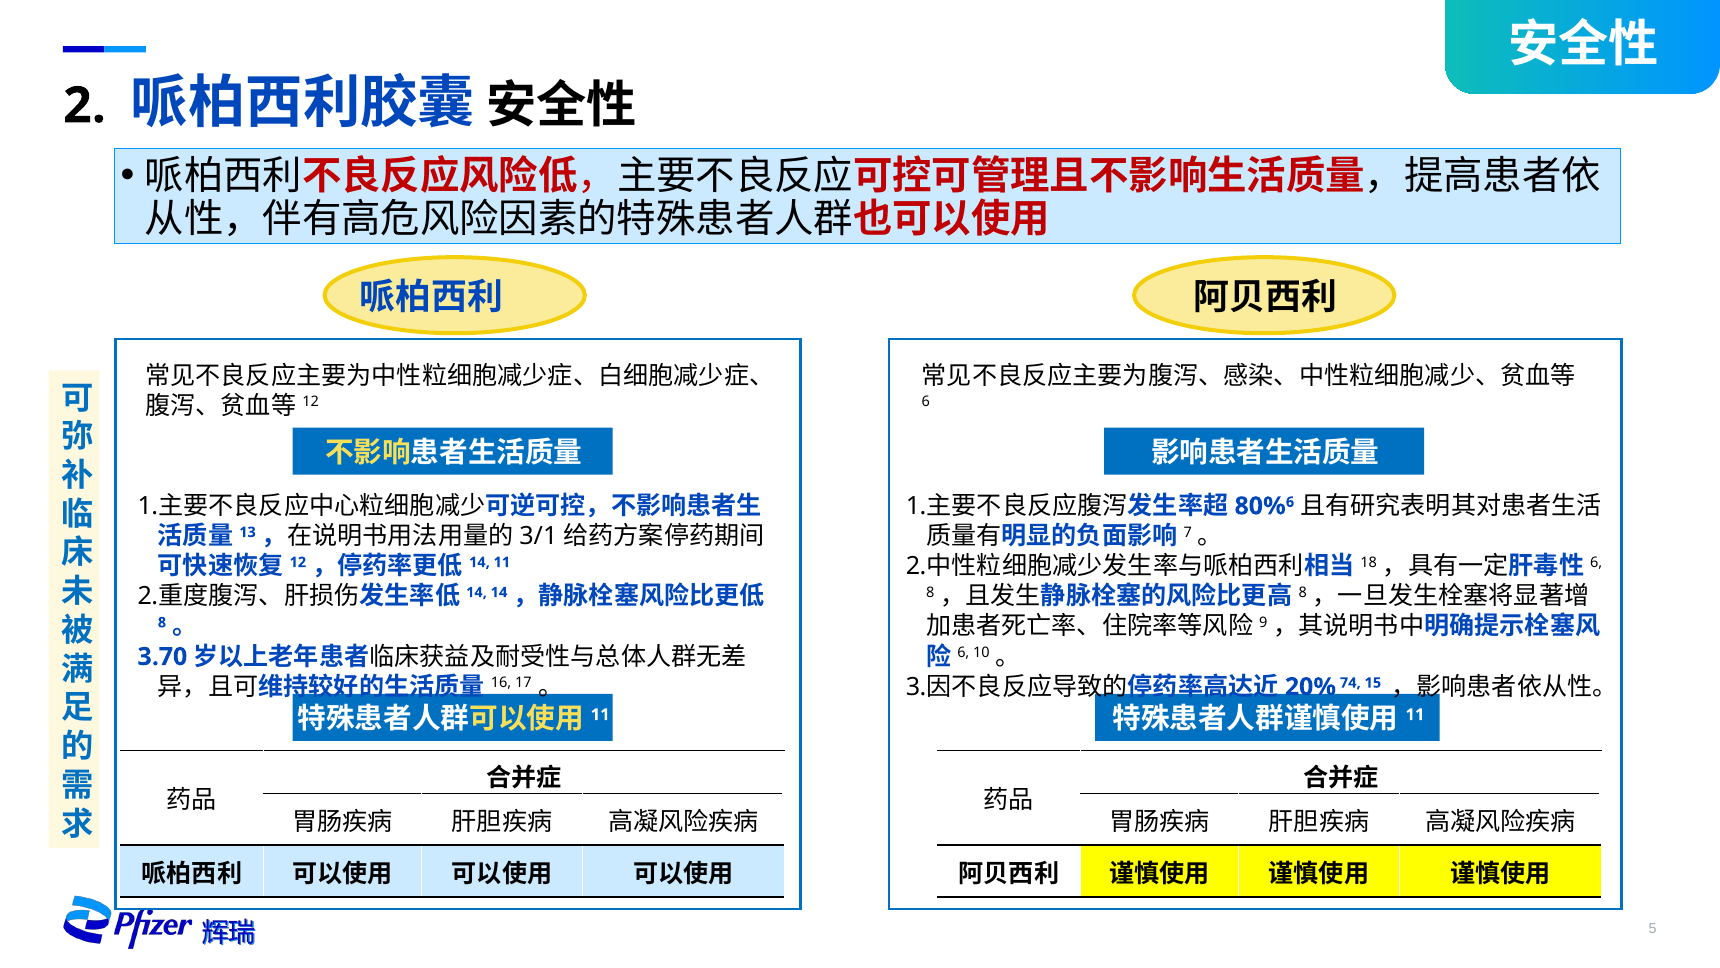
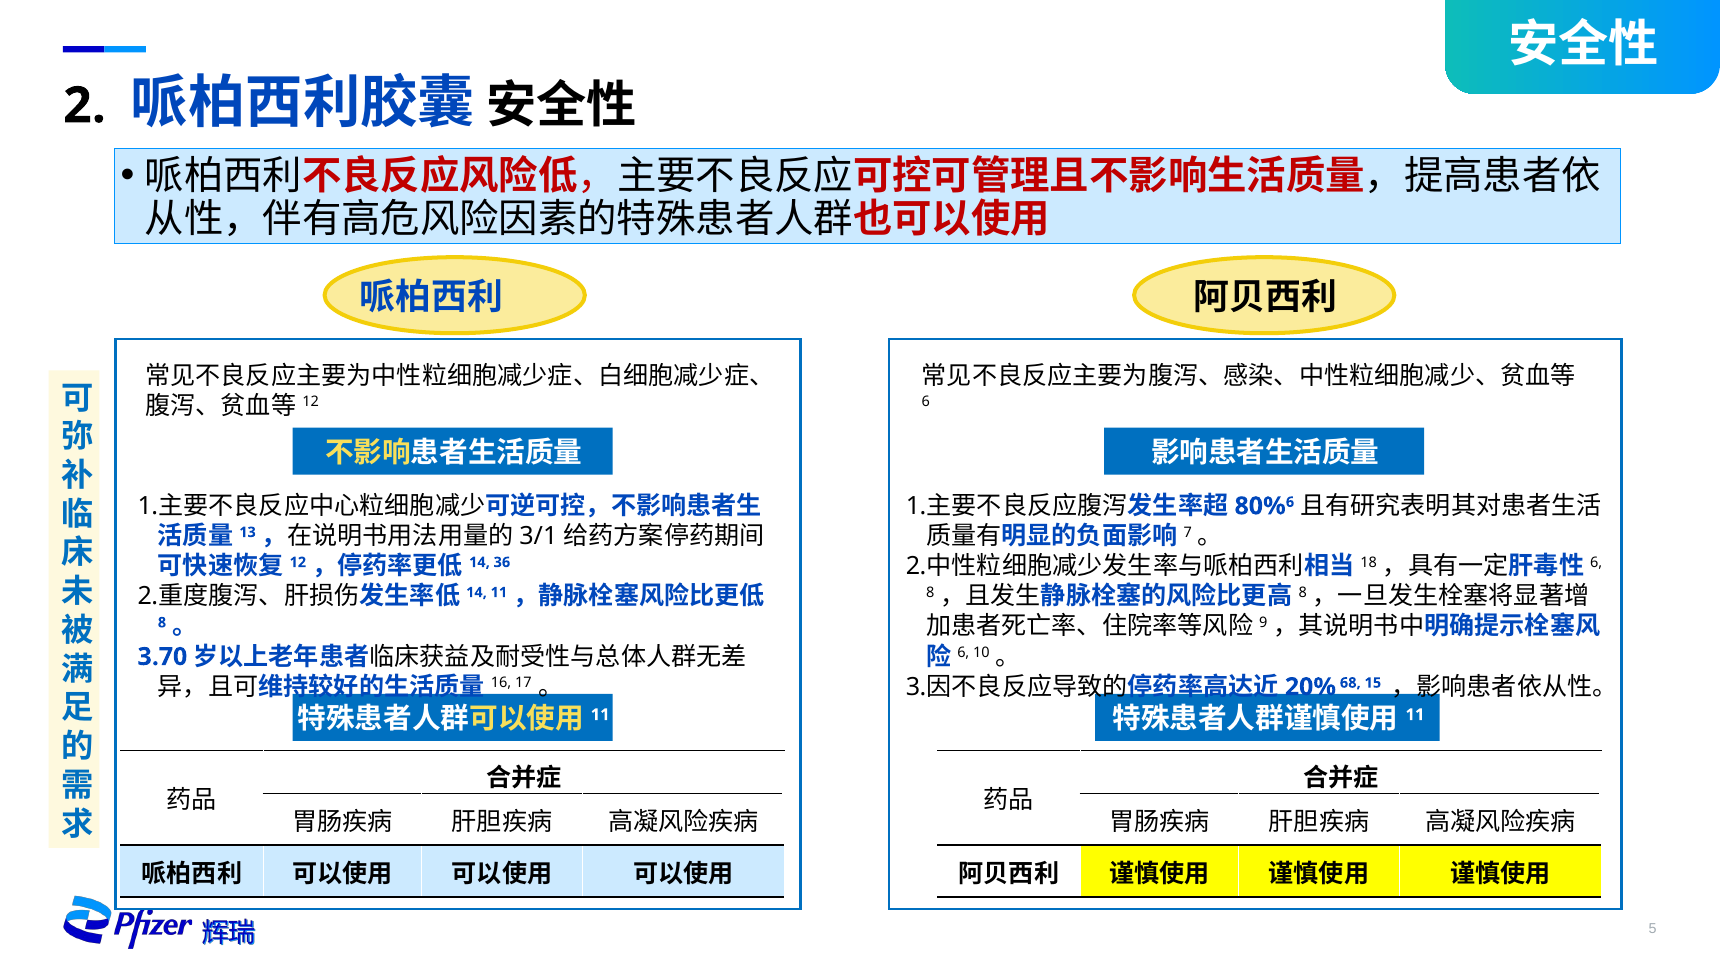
11: 11 -> 36 (502, 562)
14: 14 -> 11 (499, 592)
74: 74 -> 68 (1350, 683)
